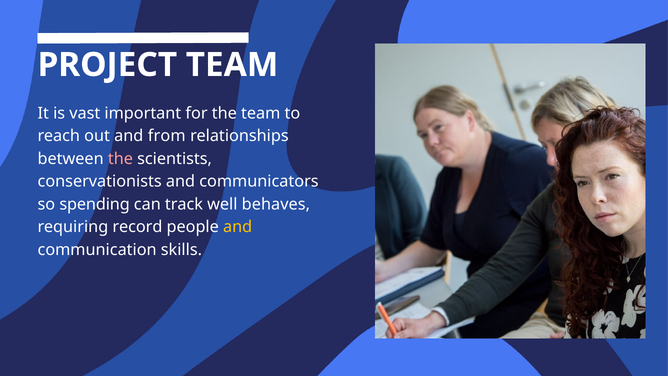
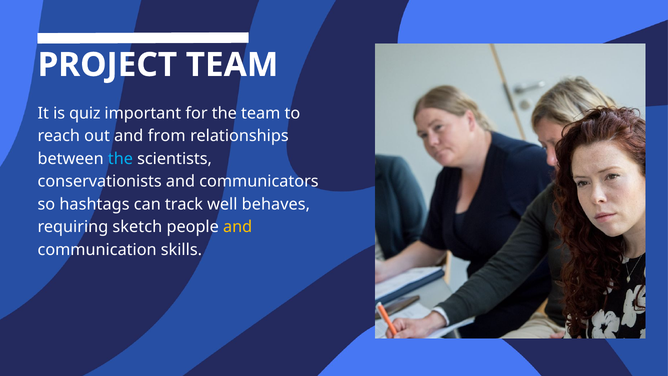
vast: vast -> quiz (85, 113)
the colour: pink -> light blue (120, 159)
spending: spending -> hashtags (94, 204)
record: record -> sketch (137, 227)
